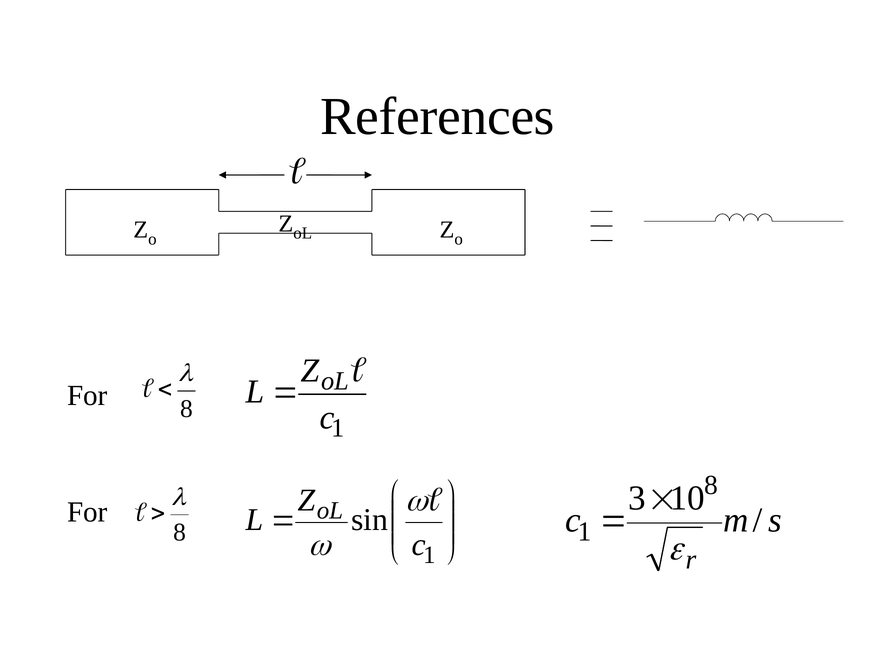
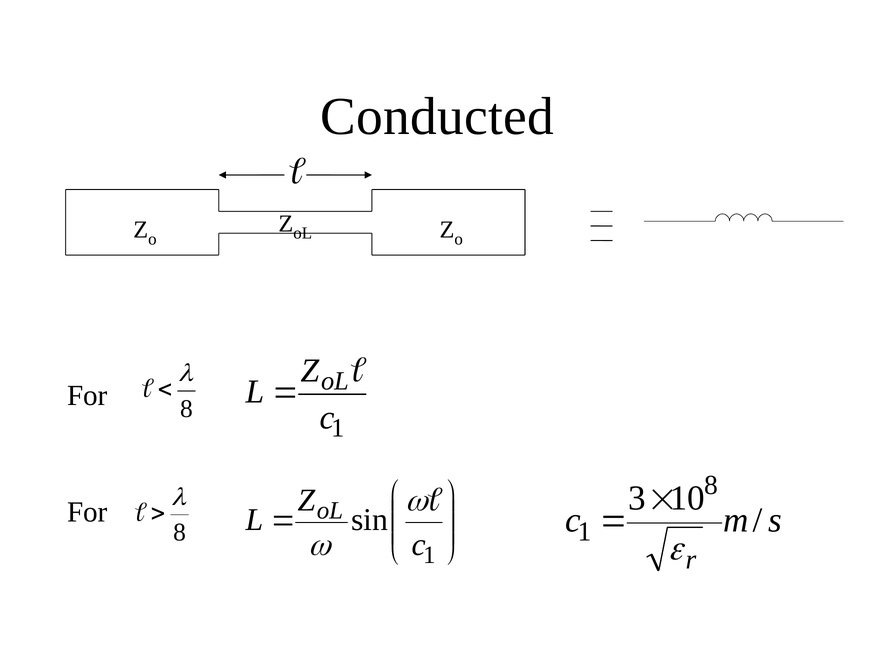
References: References -> Conducted (437, 117)
